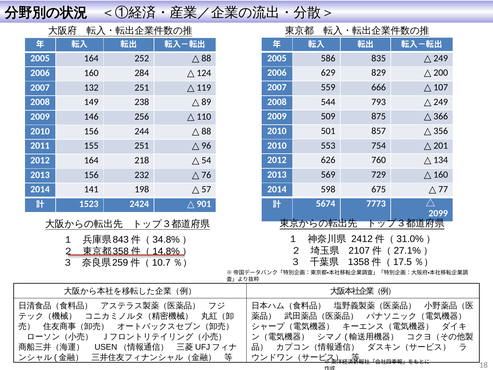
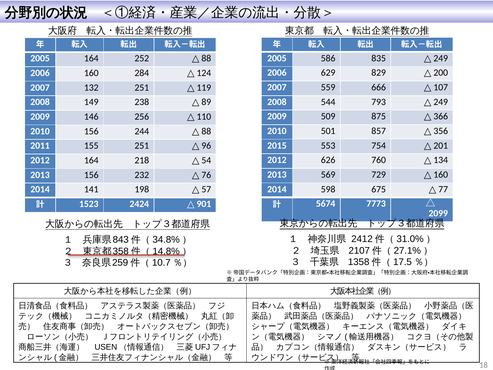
2010: 2010 -> 2015 (277, 145)
